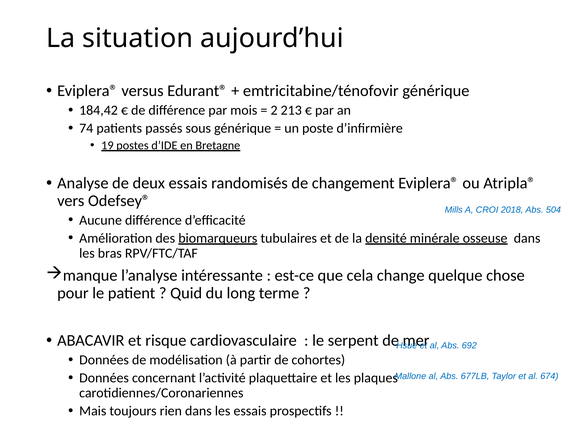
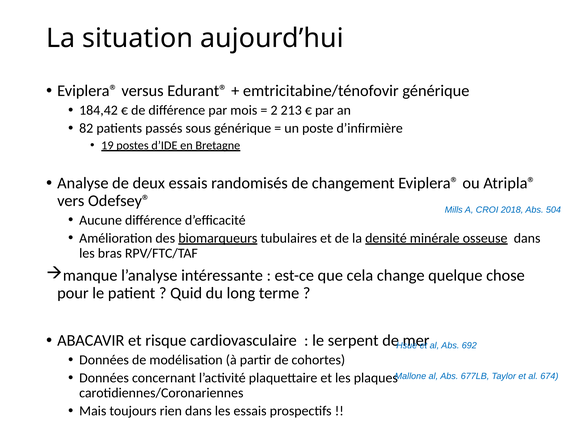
74: 74 -> 82 (86, 128)
